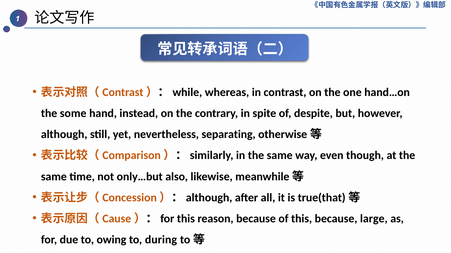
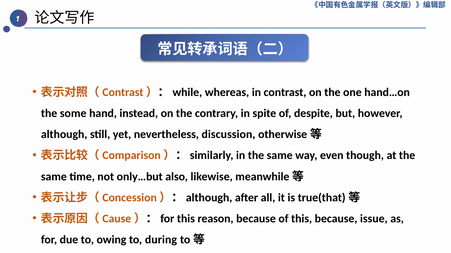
separating: separating -> discussion (228, 135)
large: large -> issue (374, 219)
